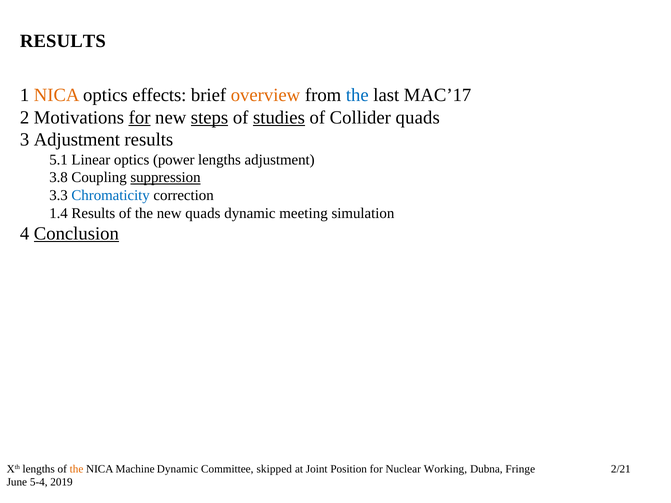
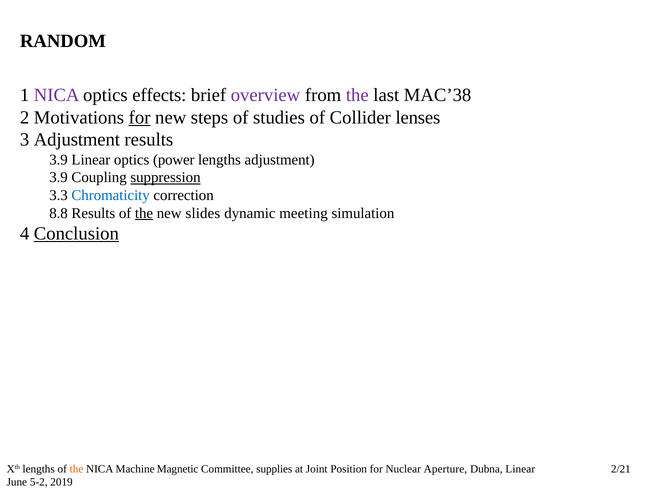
RESULTS: RESULTS -> RANDOM (63, 41)
NICA colour: orange -> purple (57, 95)
overview colour: orange -> purple (265, 95)
the colour: blue -> purple (357, 95)
MAC’17: MAC’17 -> MAC’38 (438, 95)
steps underline: present -> none (210, 117)
studies underline: present -> none (279, 117)
Collider quads: quads -> lenses (418, 117)
5.1: 5.1 -> 3.9 (59, 160)
3.8: 3.8 -> 3.9 (59, 178)
1.4: 1.4 -> 8.8 (59, 213)
the underline: none -> present (144, 213)
new quads: quads -> slides (203, 213)
Machine Dynamic: Dynamic -> Magnetic (178, 469)
skipped: skipped -> supplies (274, 469)
Working: Working -> Aperture (445, 469)
Dubna Fringe: Fringe -> Linear (520, 469)
5-4: 5-4 -> 5-2 (39, 483)
